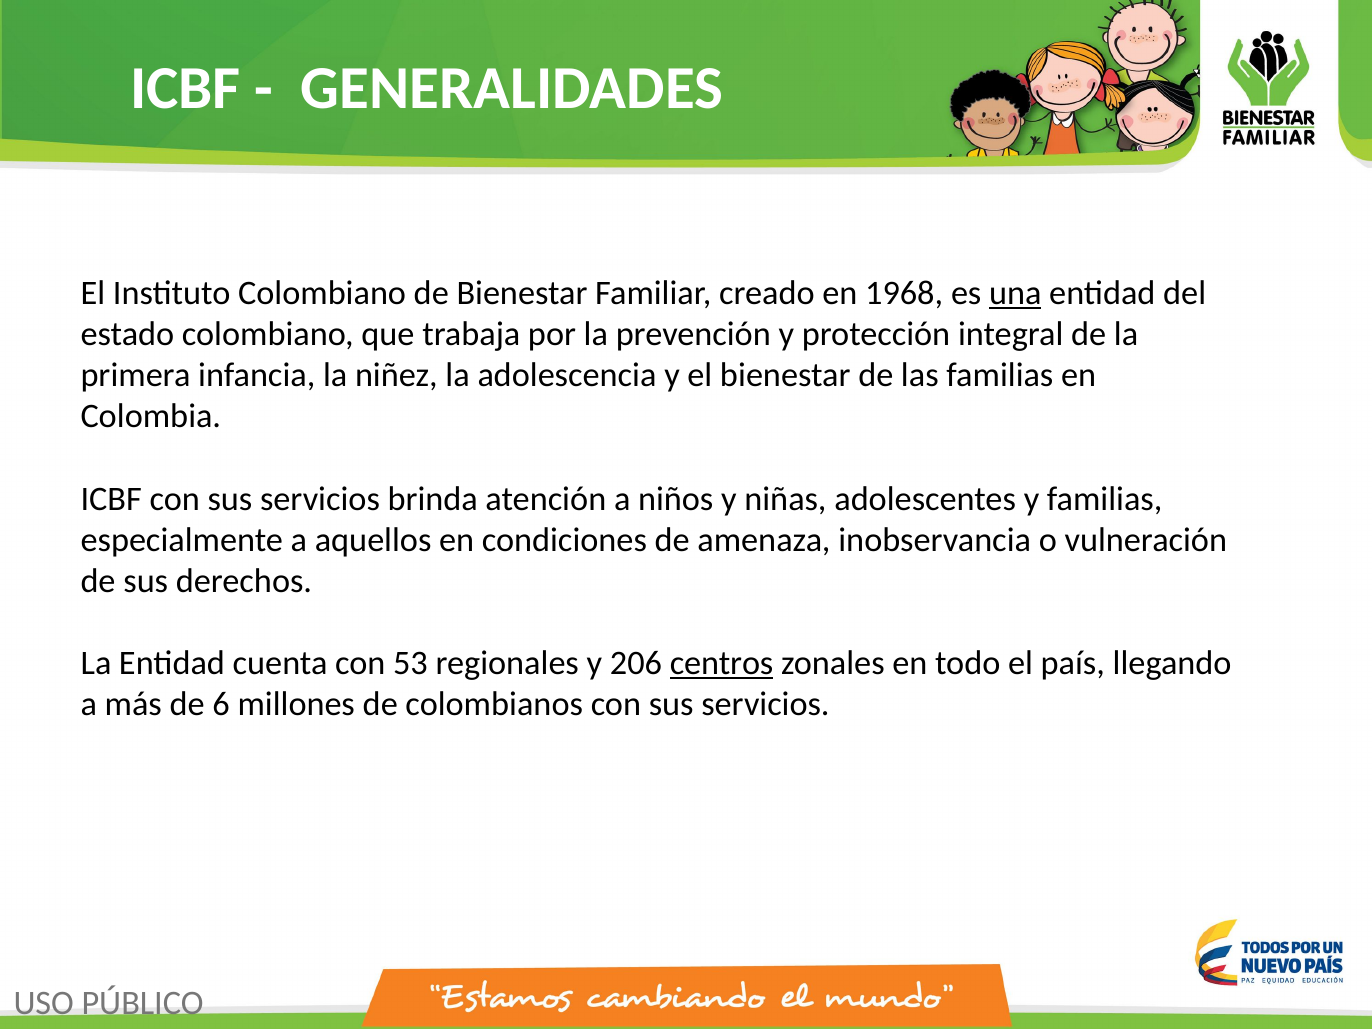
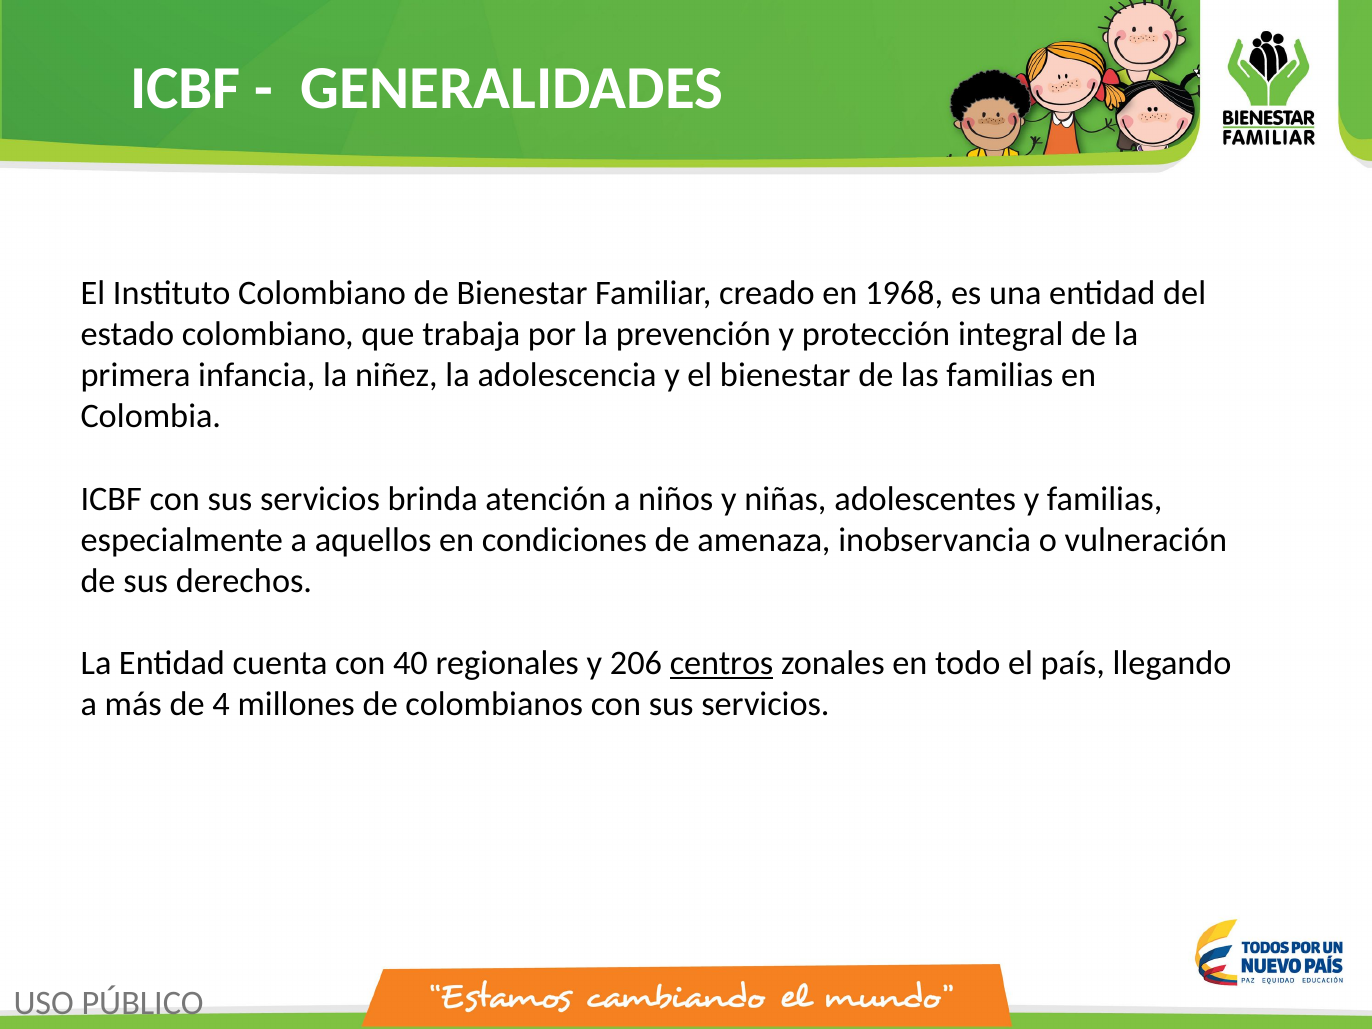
una underline: present -> none (1015, 293)
53: 53 -> 40 (410, 663)
6: 6 -> 4 (221, 705)
